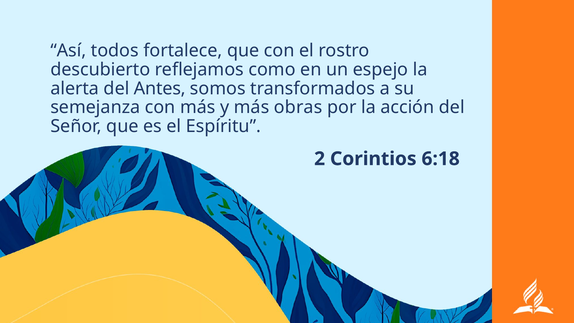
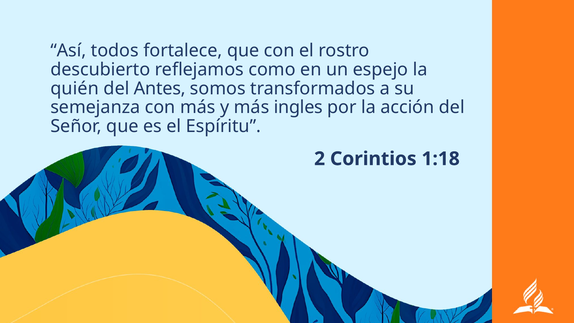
alerta: alerta -> quién (75, 88)
obras: obras -> ingles (298, 107)
6:18: 6:18 -> 1:18 (441, 159)
